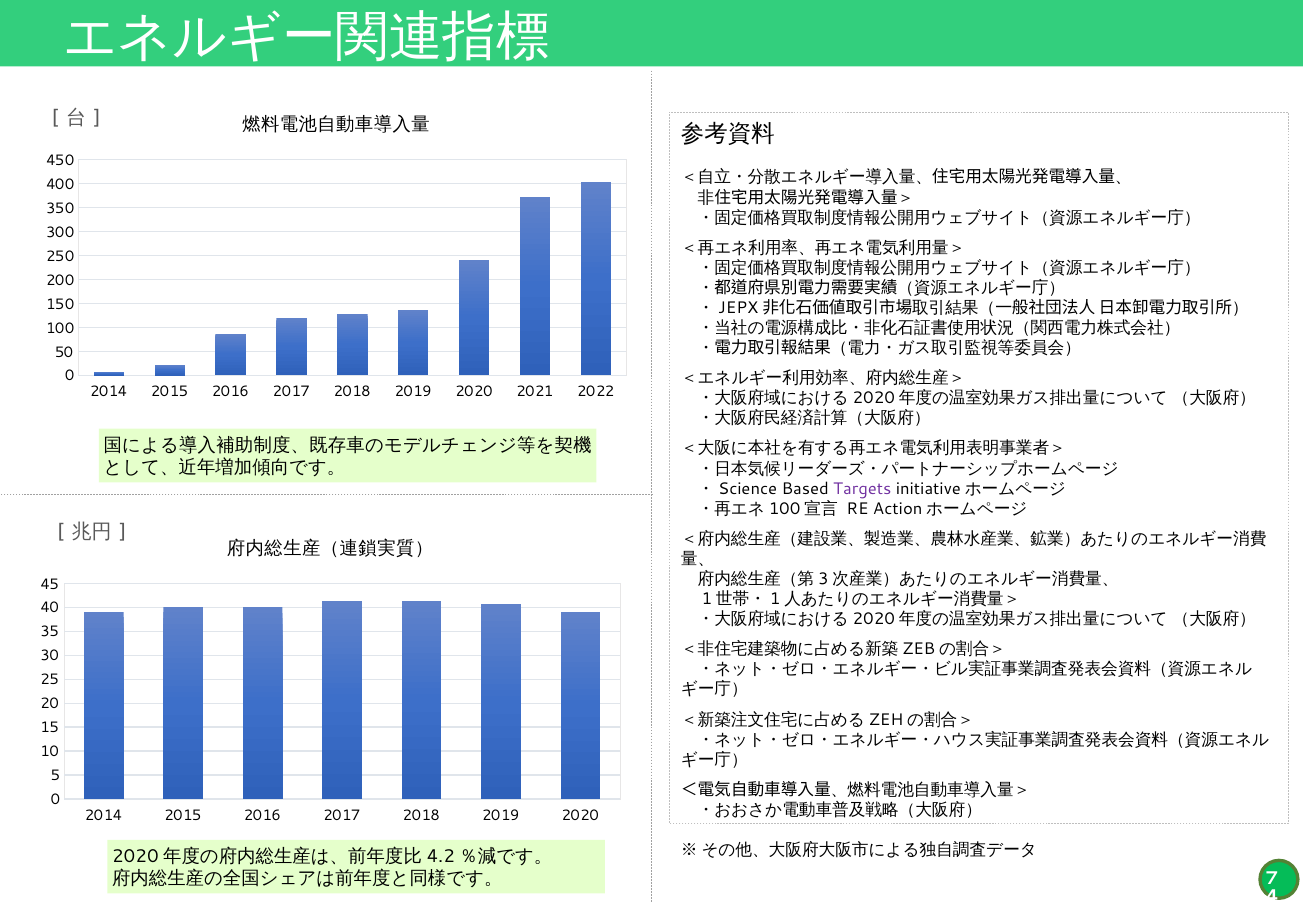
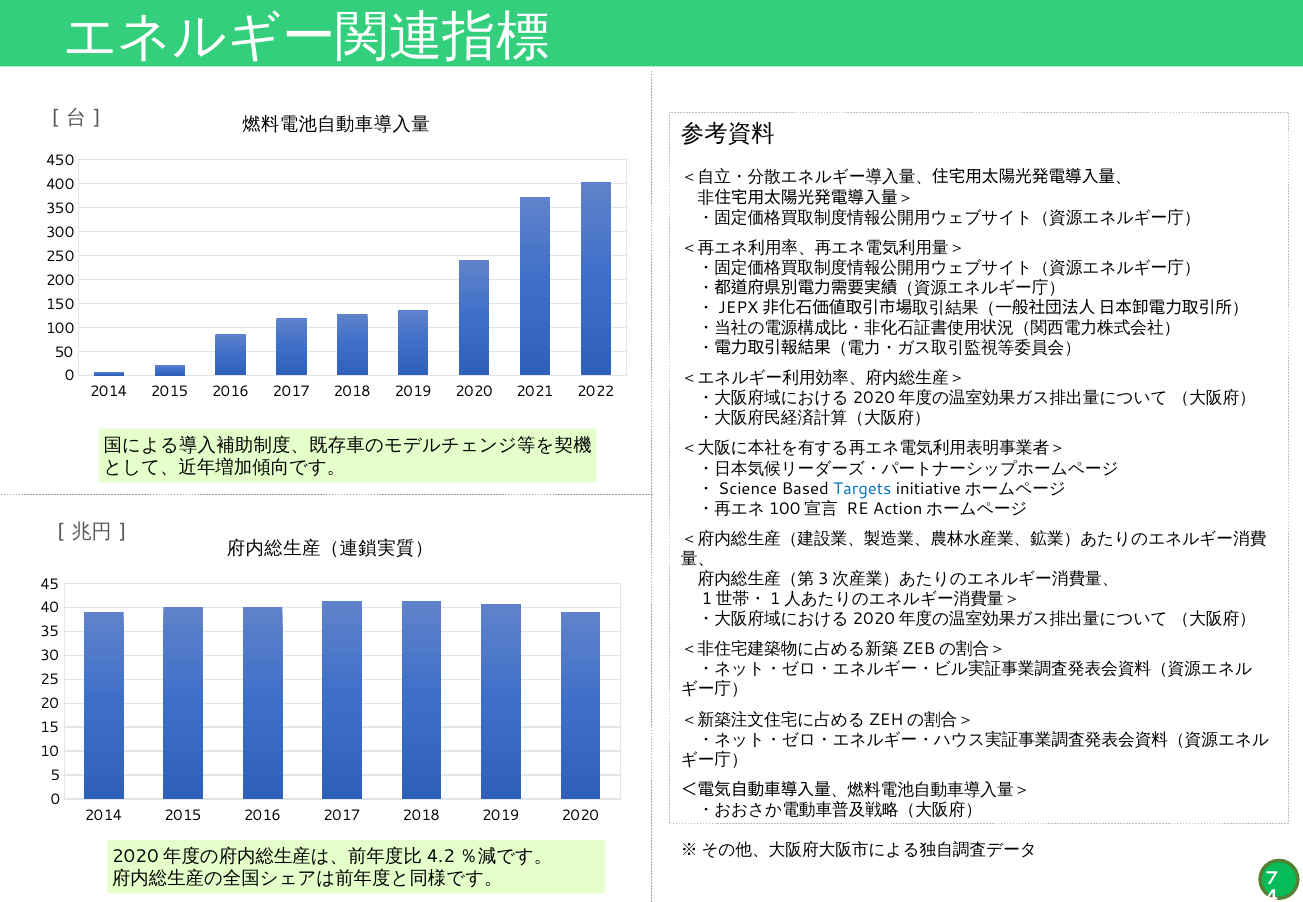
Targets colour: purple -> blue (862, 489)
